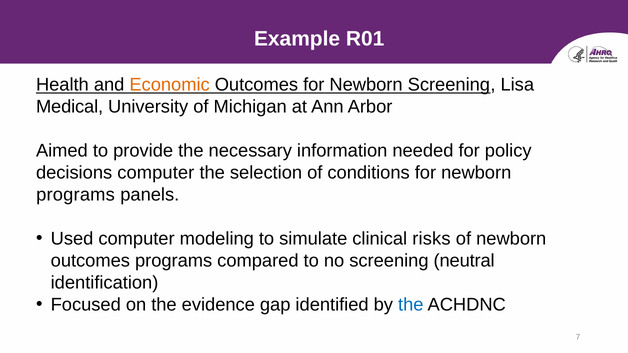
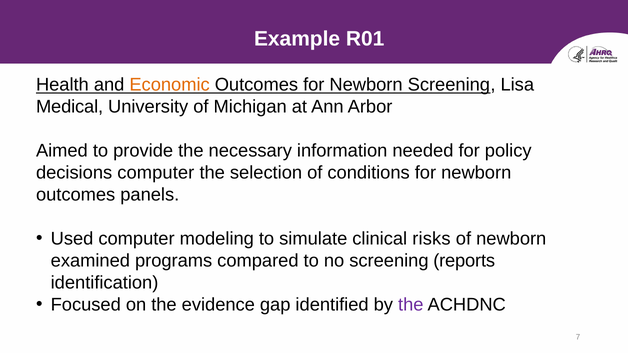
programs: programs -> outcomes (76, 195)
outcomes: outcomes -> examined (90, 261)
neutral: neutral -> reports (464, 261)
the colour: blue -> purple (411, 305)
